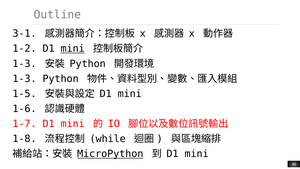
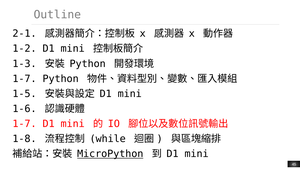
3-1: 3-1 -> 2-1 (24, 34)
mini underline: present -> none (73, 49)
1-3: 1-3 -> 1-7 (24, 79)
